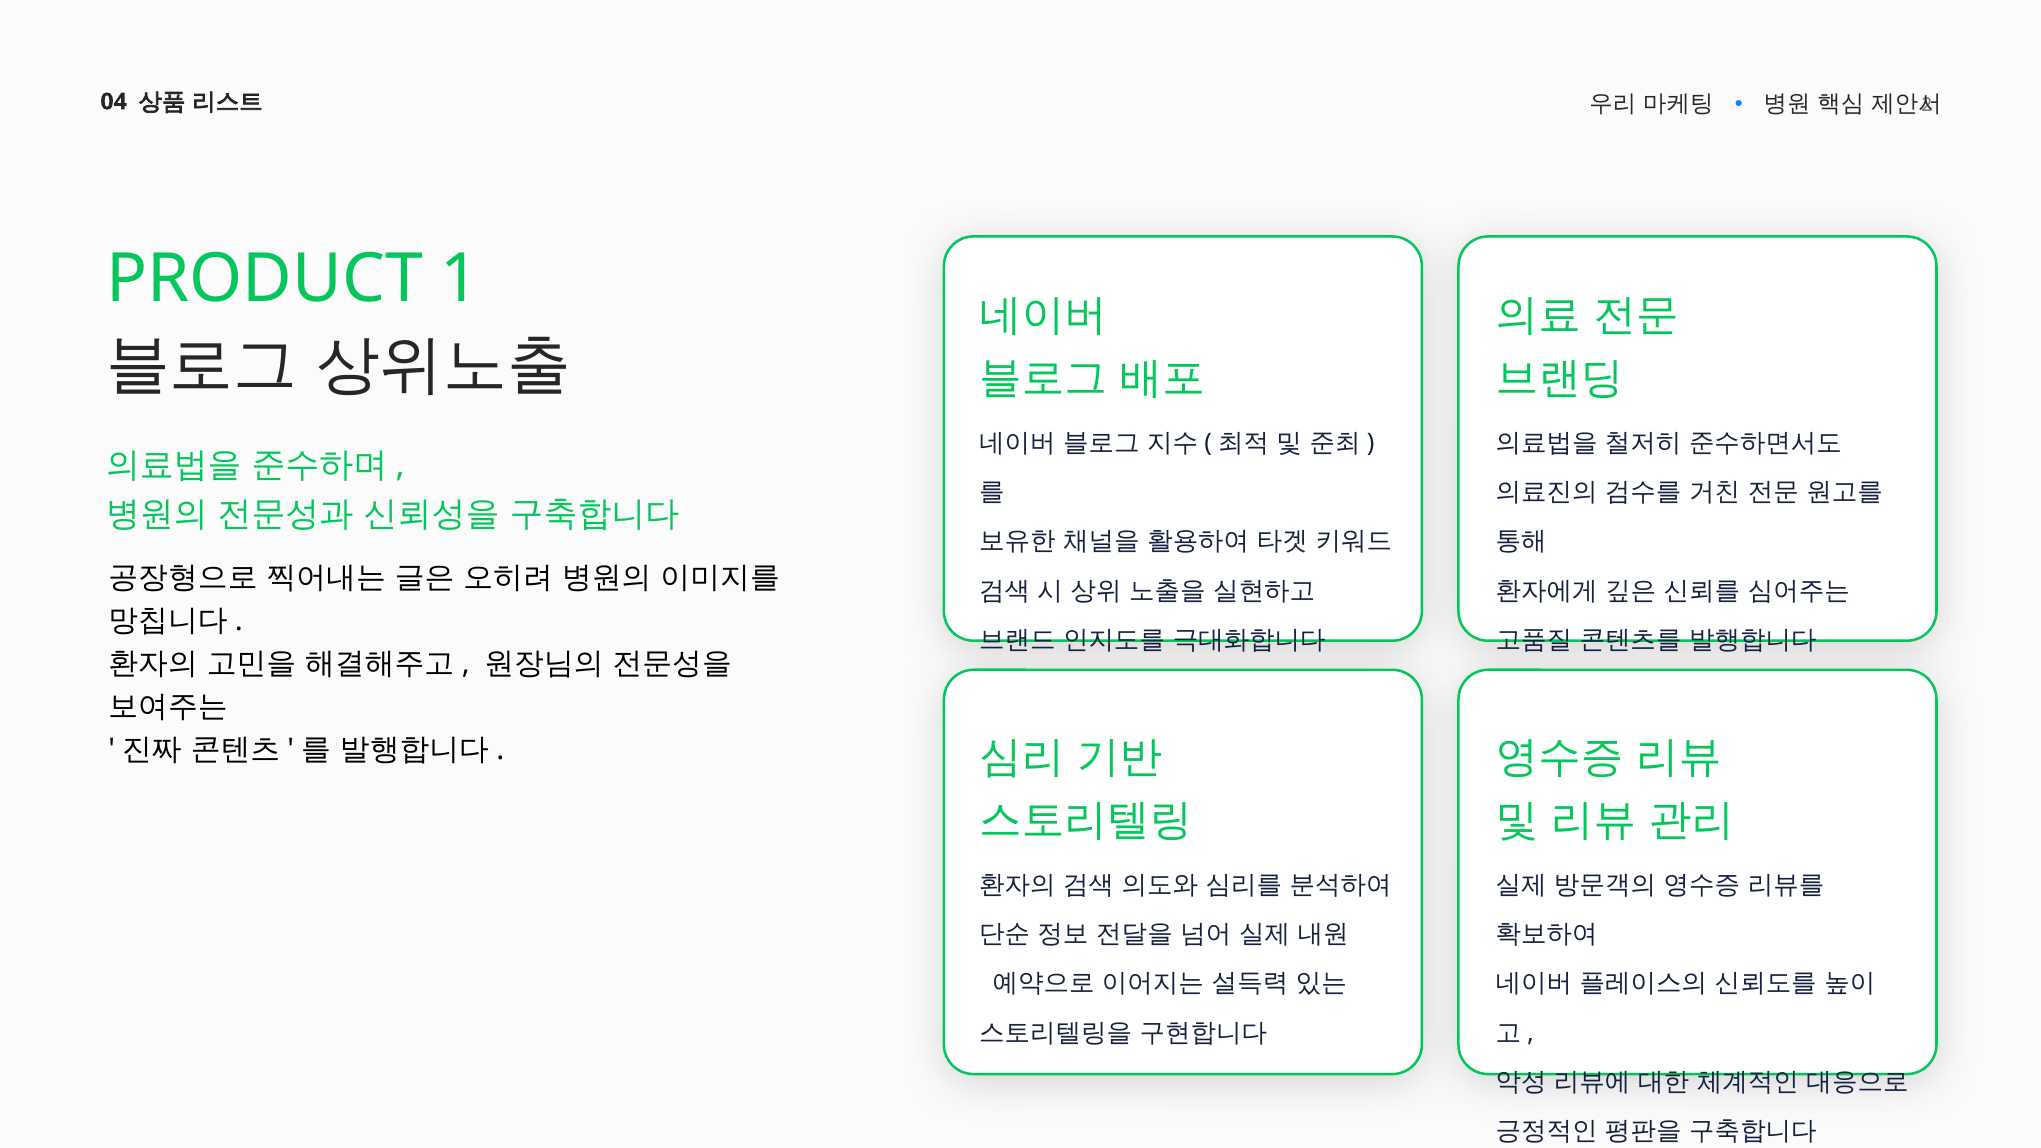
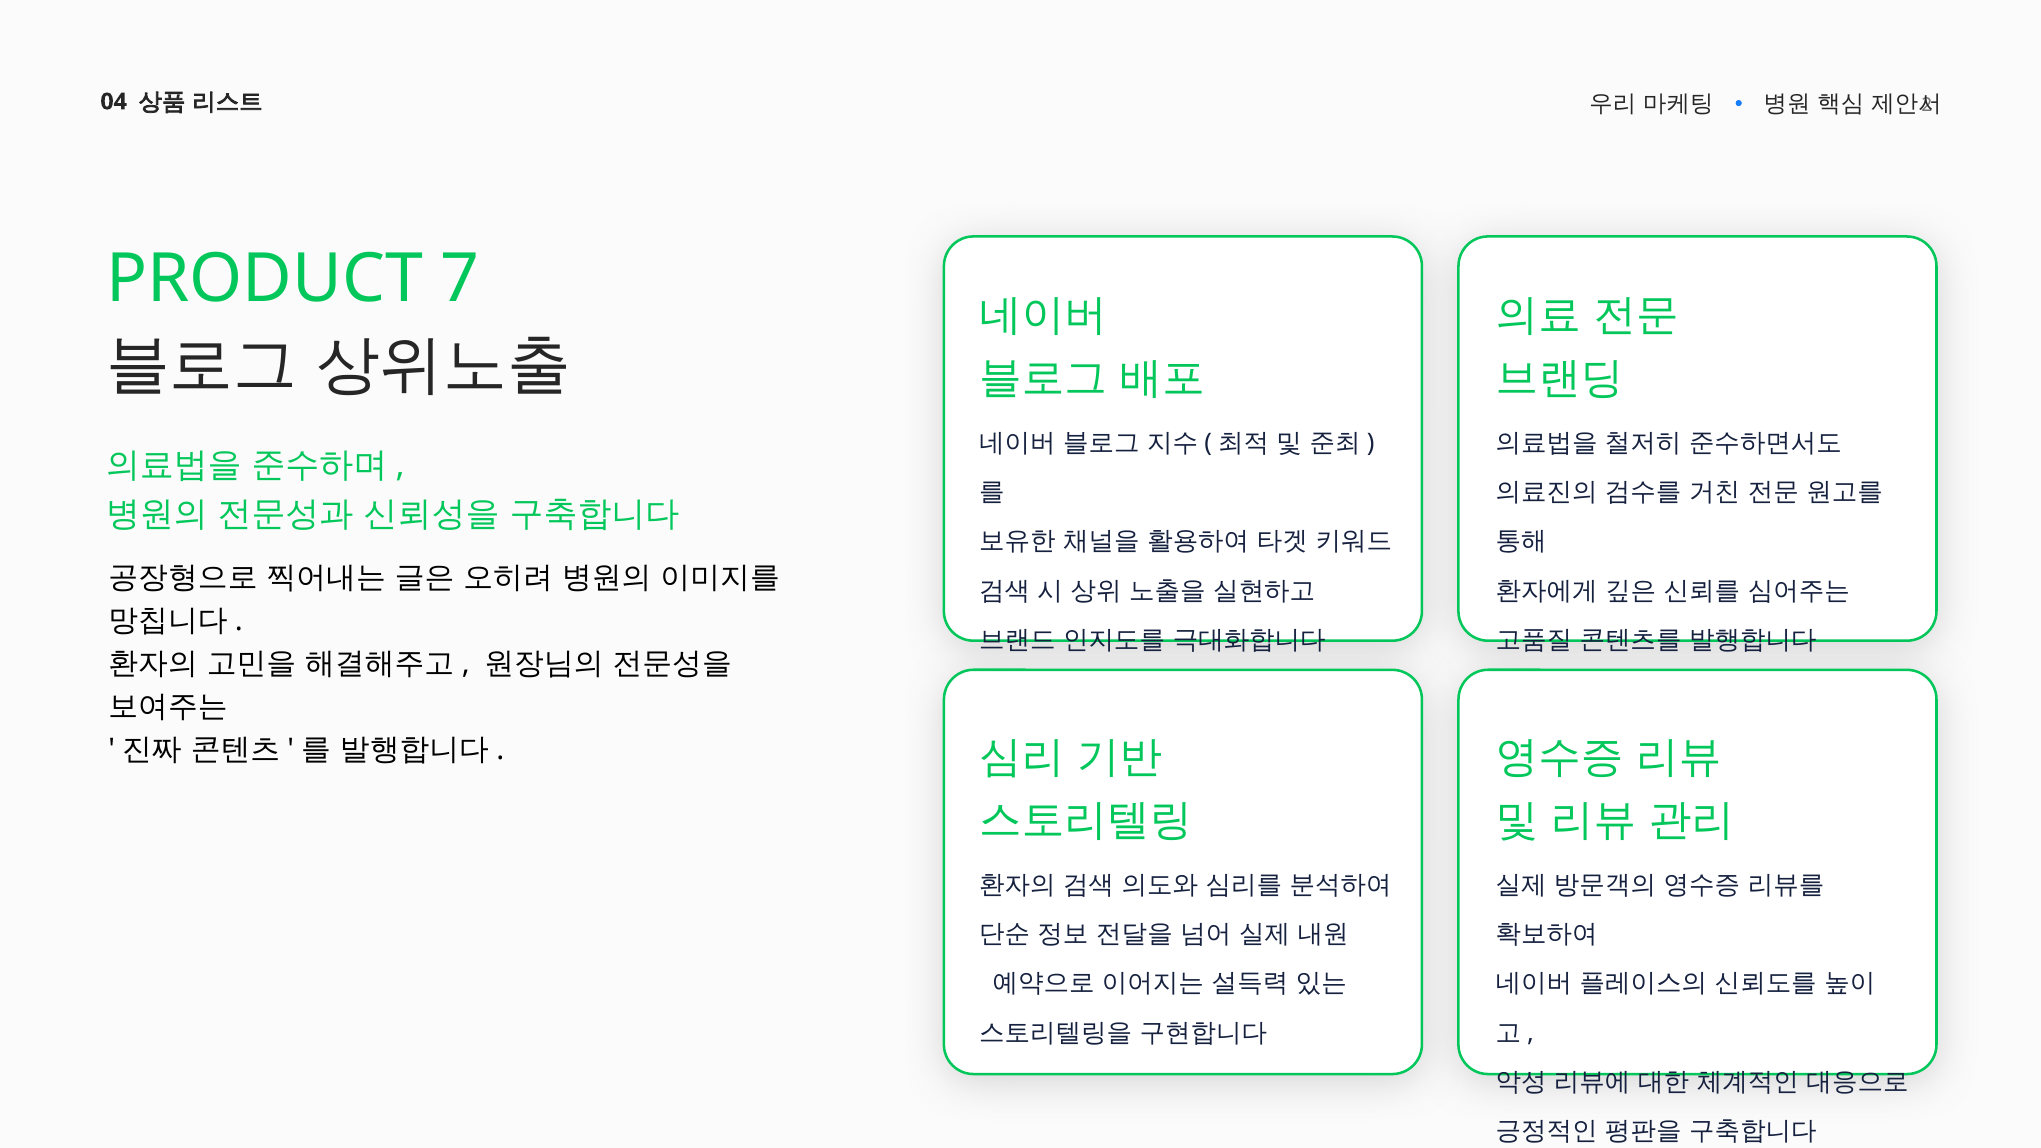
1: 1 -> 7 (460, 279)
